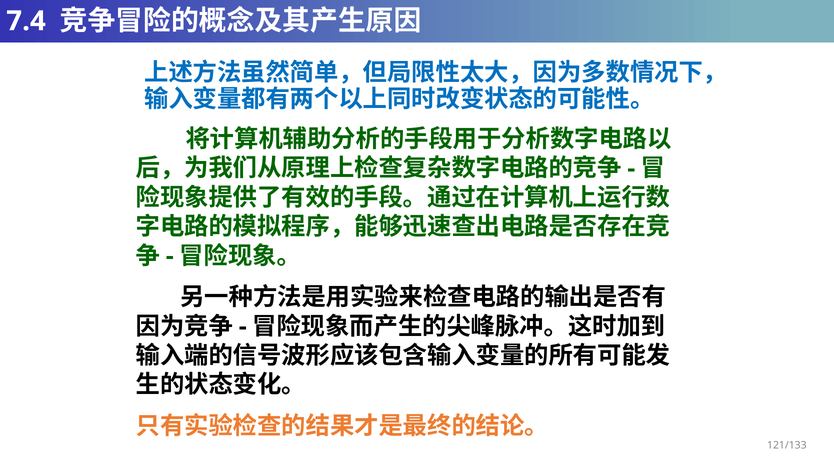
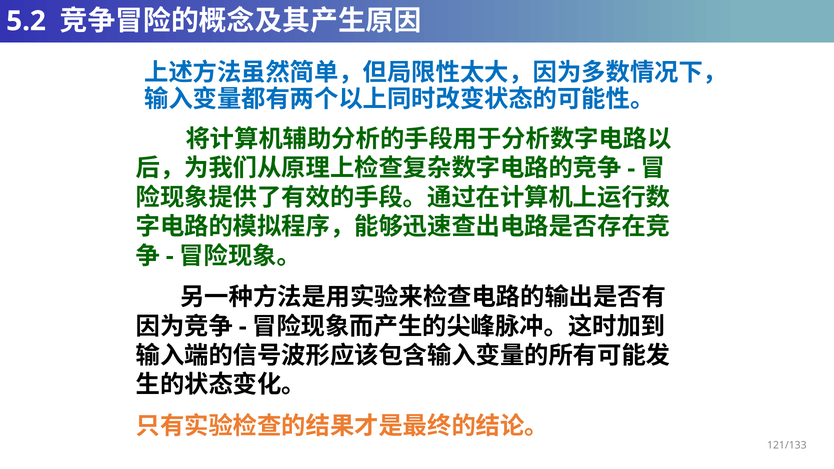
7.4: 7.4 -> 5.2 (26, 21)
